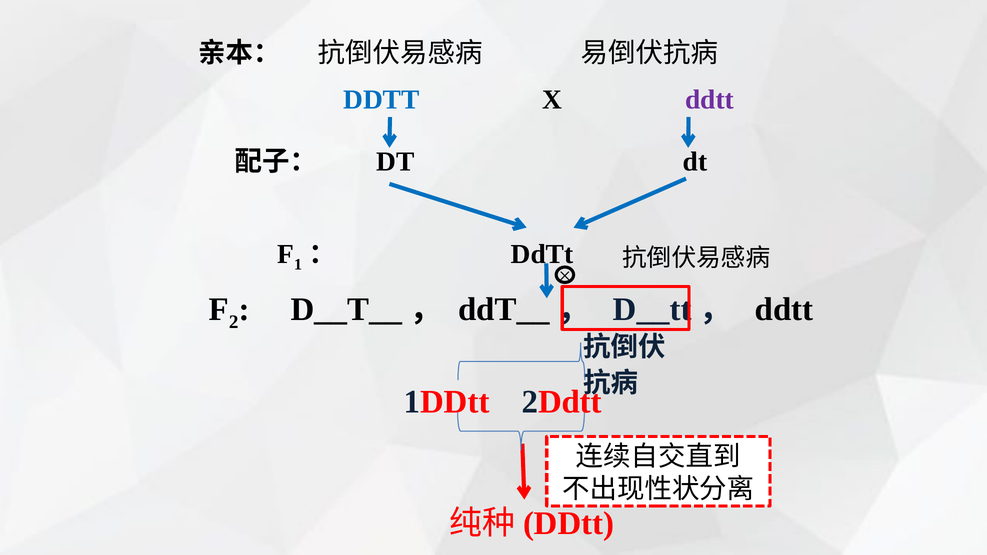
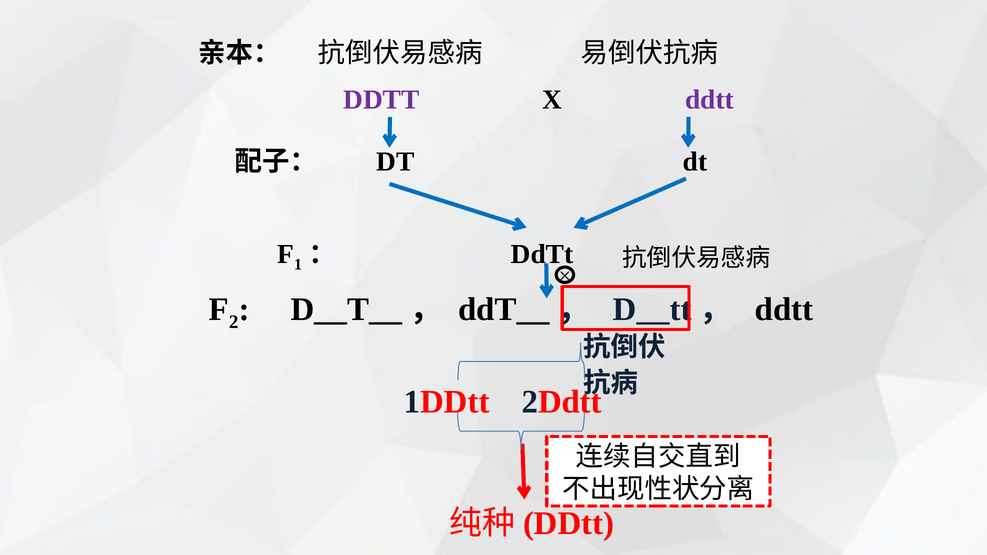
DDTT colour: blue -> purple (381, 100)
